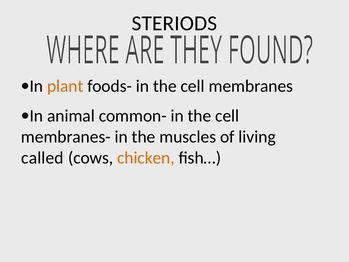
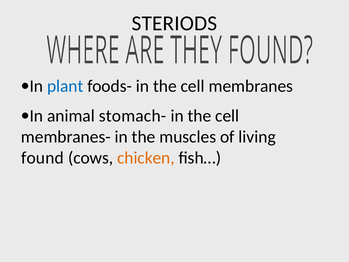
plant colour: orange -> blue (65, 86)
common-: common- -> stomach- (133, 116)
called: called -> found (42, 158)
